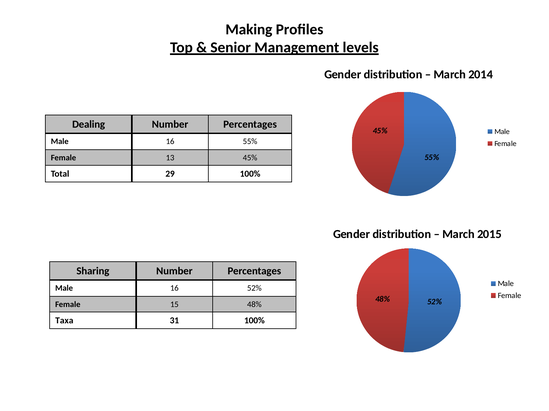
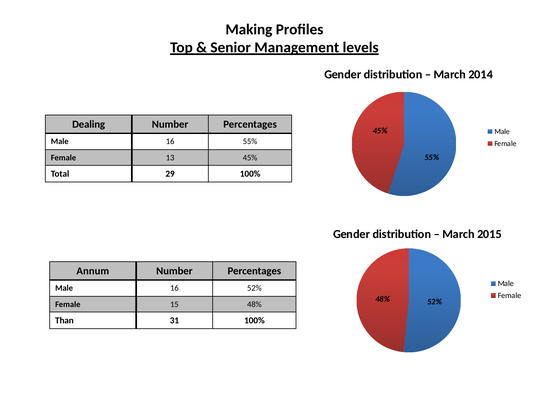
Sharing: Sharing -> Annum (93, 271)
Taxa: Taxa -> Than (64, 321)
